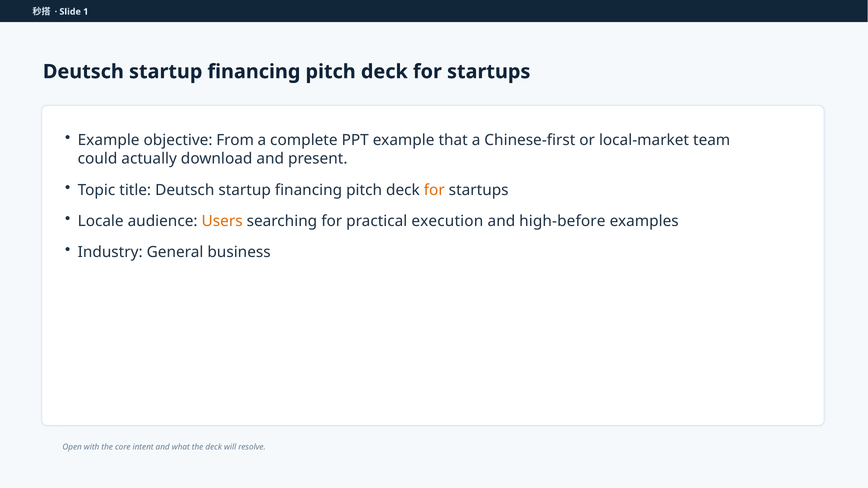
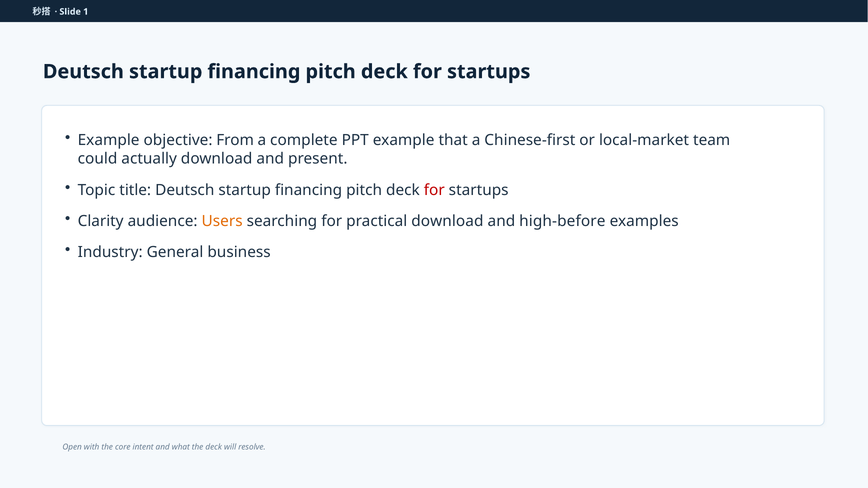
for colour: orange -> red (434, 190)
Locale: Locale -> Clarity (101, 221)
practical execution: execution -> download (447, 221)
